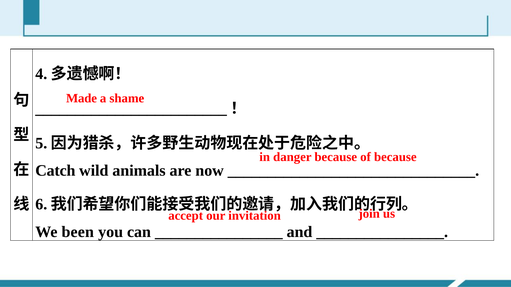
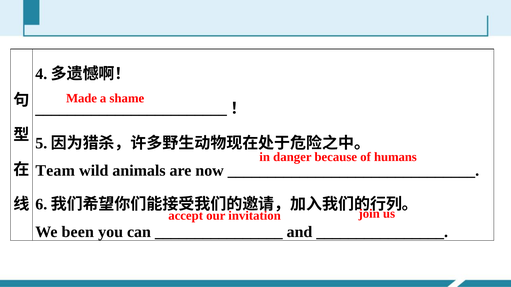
of because: because -> humans (395, 157)
Catch: Catch -> Team (55, 171)
